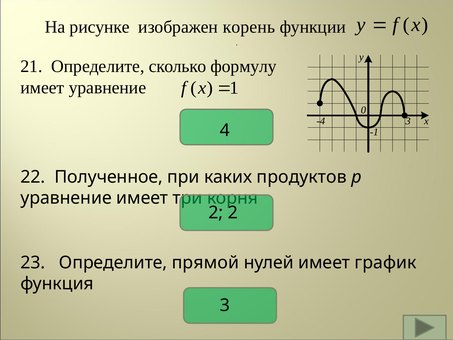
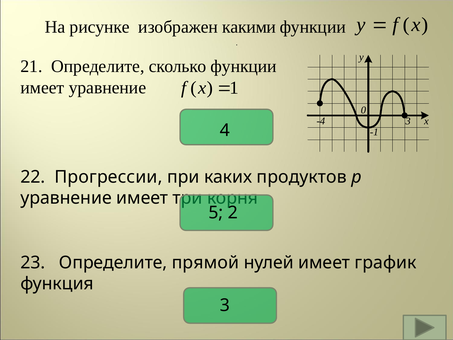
корень: корень -> какими (249, 27)
сколько формулу: формулу -> функции (244, 66)
Полученное: Полученное -> Прогрессии (108, 177)
2: 2 -> 5 (216, 212)
